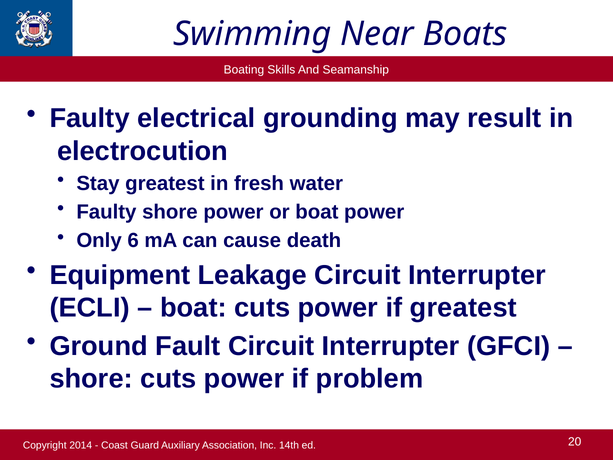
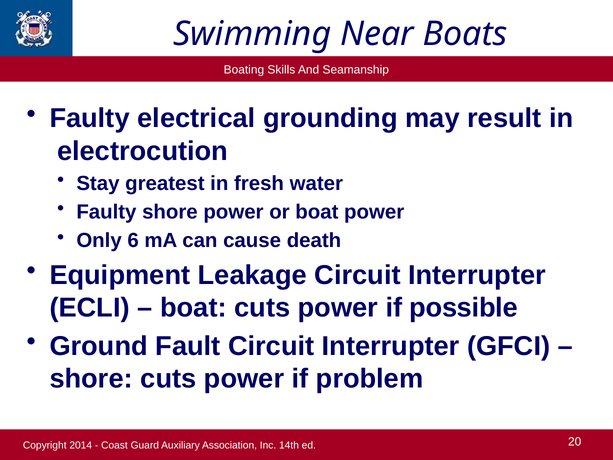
if greatest: greatest -> possible (464, 308)
